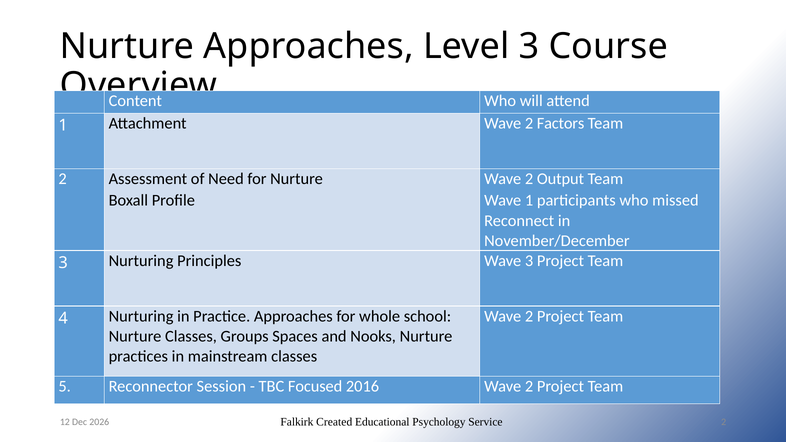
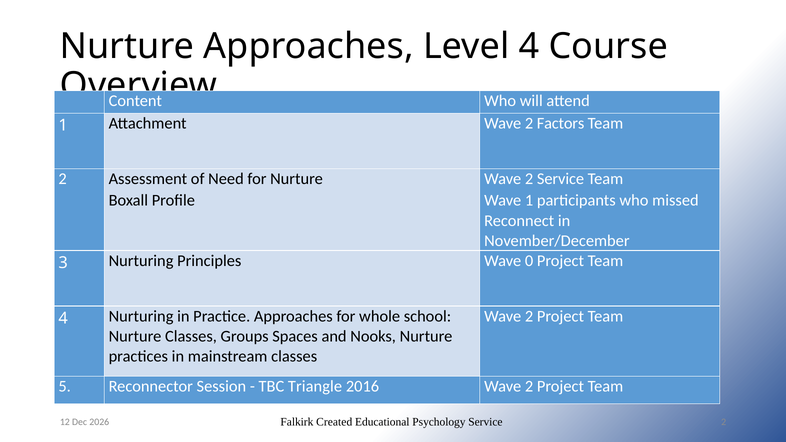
Level 3: 3 -> 4 (529, 47)
2 Output: Output -> Service (561, 179)
Wave 3: 3 -> 0 (529, 261)
Focused: Focused -> Triangle (315, 387)
